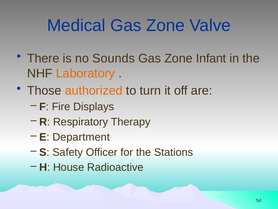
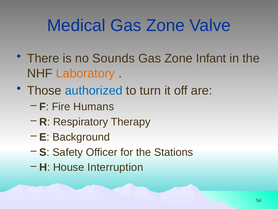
authorized colour: orange -> blue (94, 90)
Displays: Displays -> Humans (94, 106)
Department: Department -> Background (81, 137)
Radioactive: Radioactive -> Interruption (115, 167)
